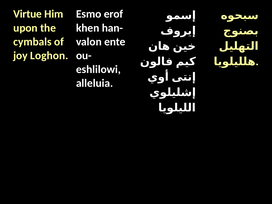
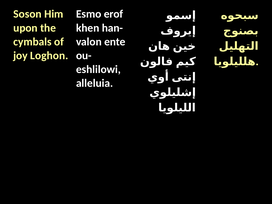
Virtue: Virtue -> Soson (27, 14)
